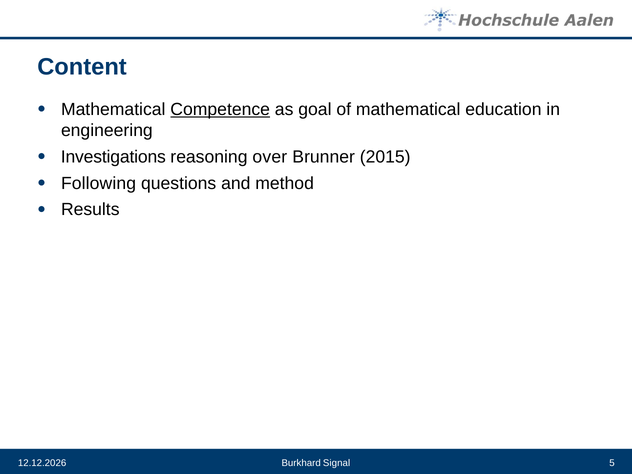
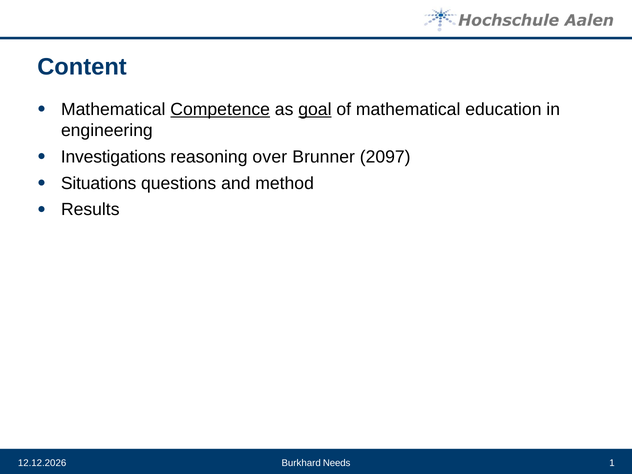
goal underline: none -> present (315, 109)
2015: 2015 -> 2097 (385, 157)
Following: Following -> Situations (99, 183)
Signal: Signal -> Needs (337, 463)
5: 5 -> 1 (612, 463)
